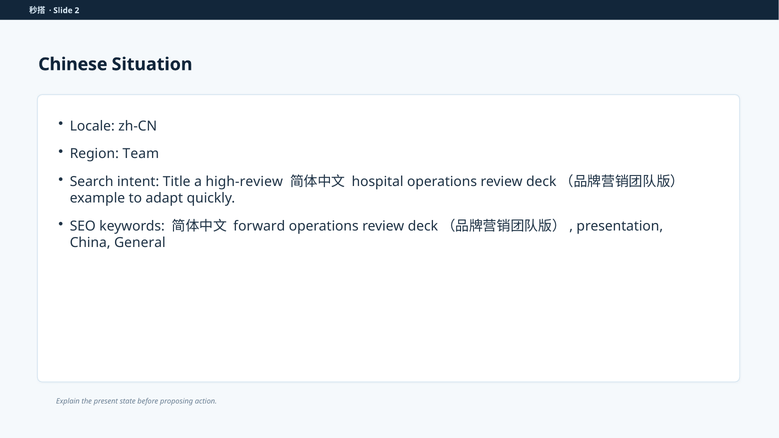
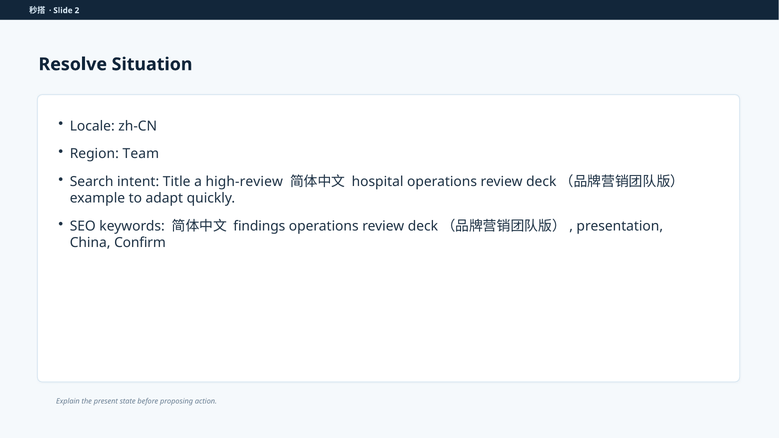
Chinese: Chinese -> Resolve (73, 64)
forward: forward -> findings (259, 226)
General: General -> Confirm (140, 243)
